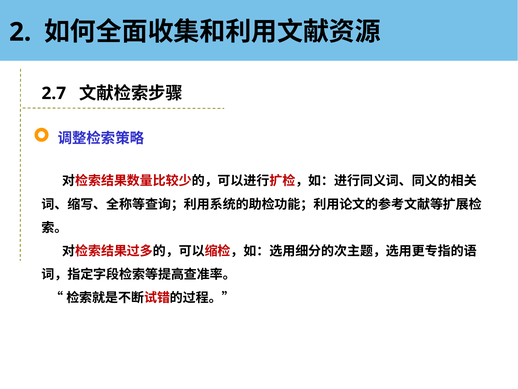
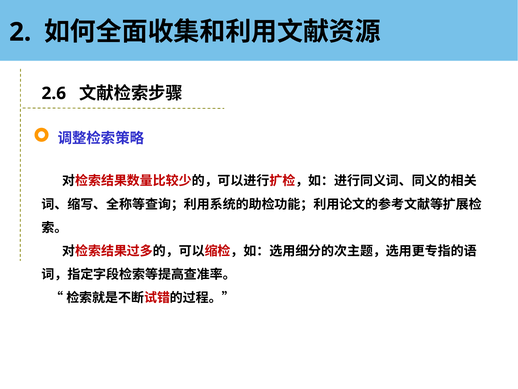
2.7: 2.7 -> 2.6 (54, 93)
